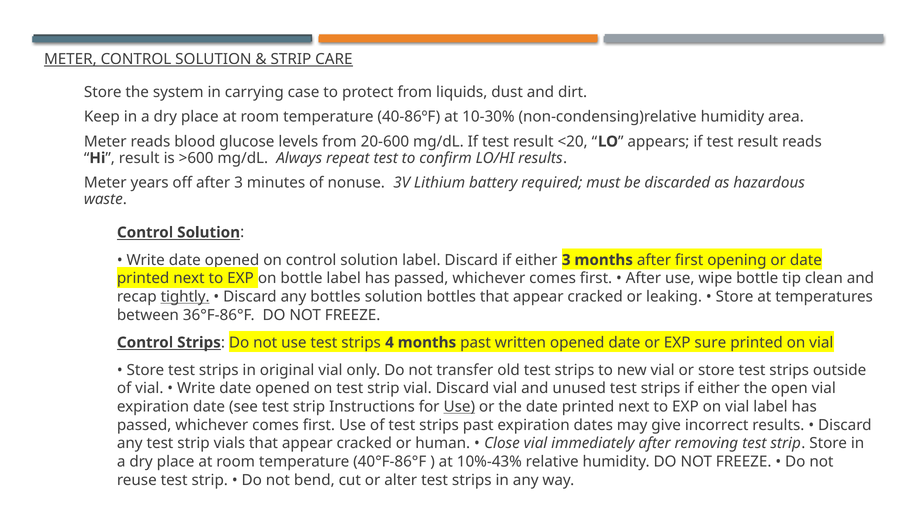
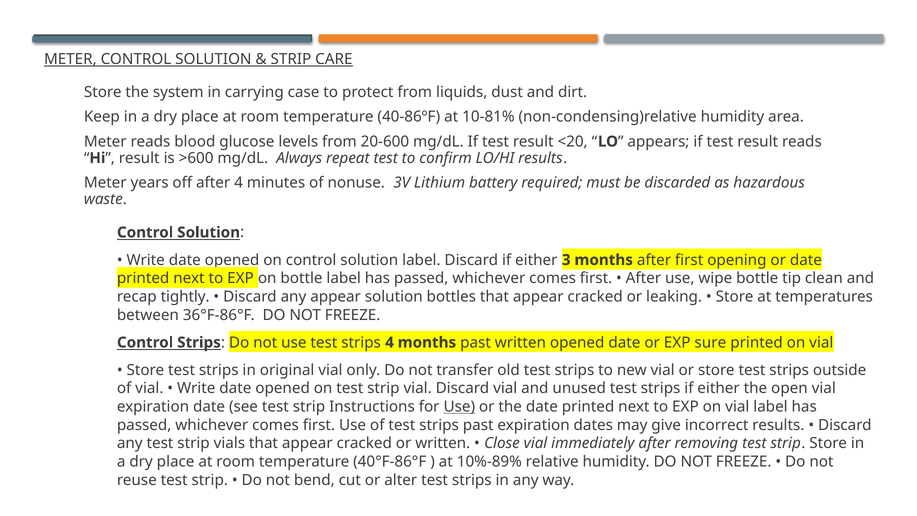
10-30%: 10-30% -> 10-81% (488, 117)
after 3: 3 -> 4 (238, 183)
tightly underline: present -> none (185, 297)
any bottles: bottles -> appear (336, 297)
or human: human -> written (443, 443)
10%-43%: 10%-43% -> 10%-89% (489, 462)
